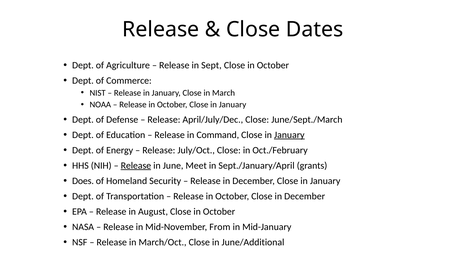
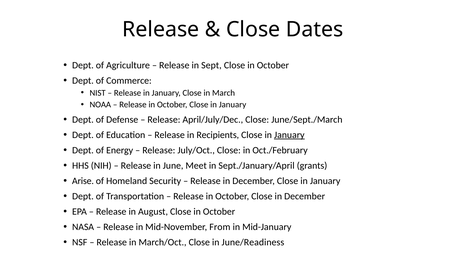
Command: Command -> Recipients (218, 135)
Release underline: present -> none (136, 166)
Does: Does -> Arise (83, 181)
June/Additional: June/Additional -> June/Readiness (253, 242)
